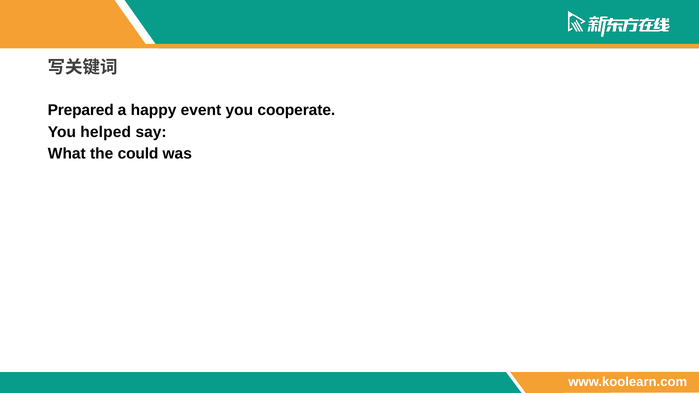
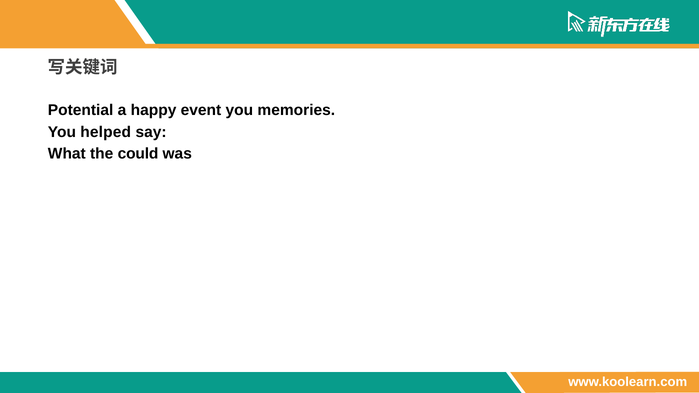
Prepared: Prepared -> Potential (81, 110)
cooperate: cooperate -> memories (296, 110)
